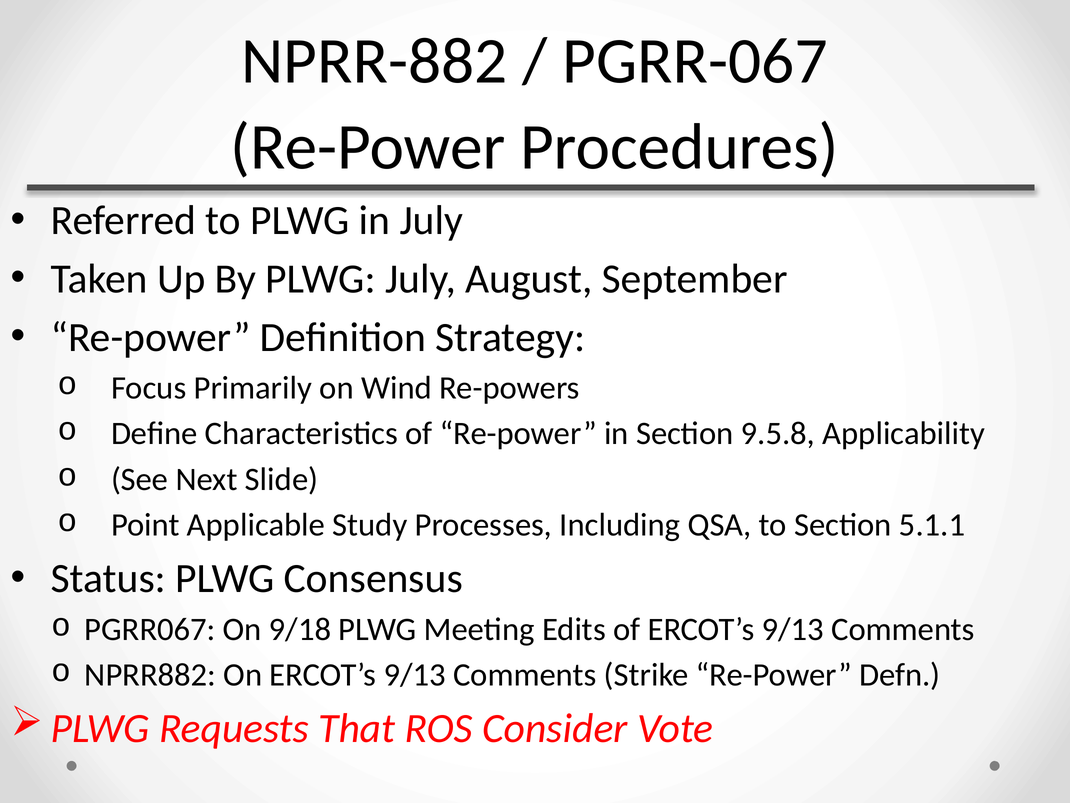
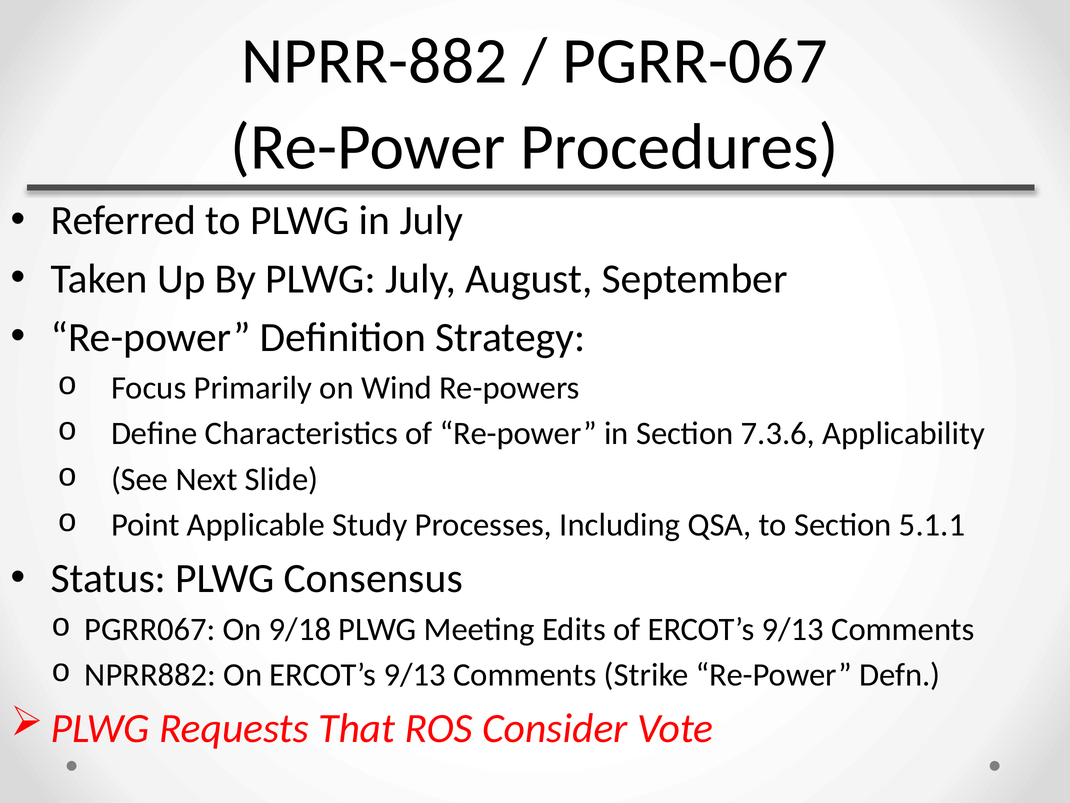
9.5.8: 9.5.8 -> 7.3.6 (778, 433)
